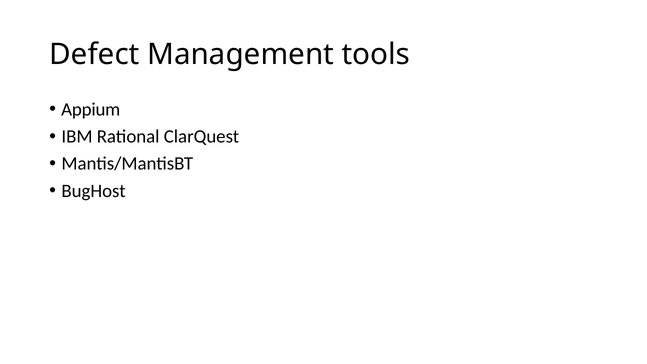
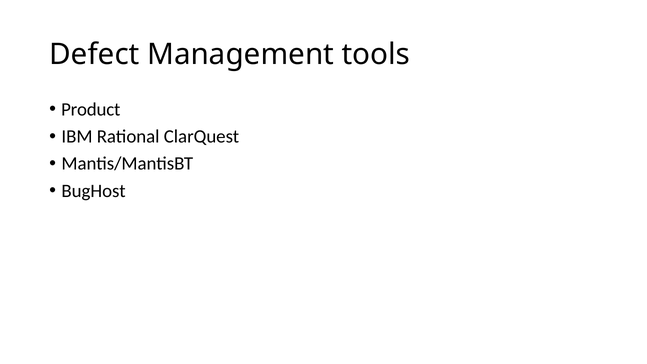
Appium: Appium -> Product (91, 109)
